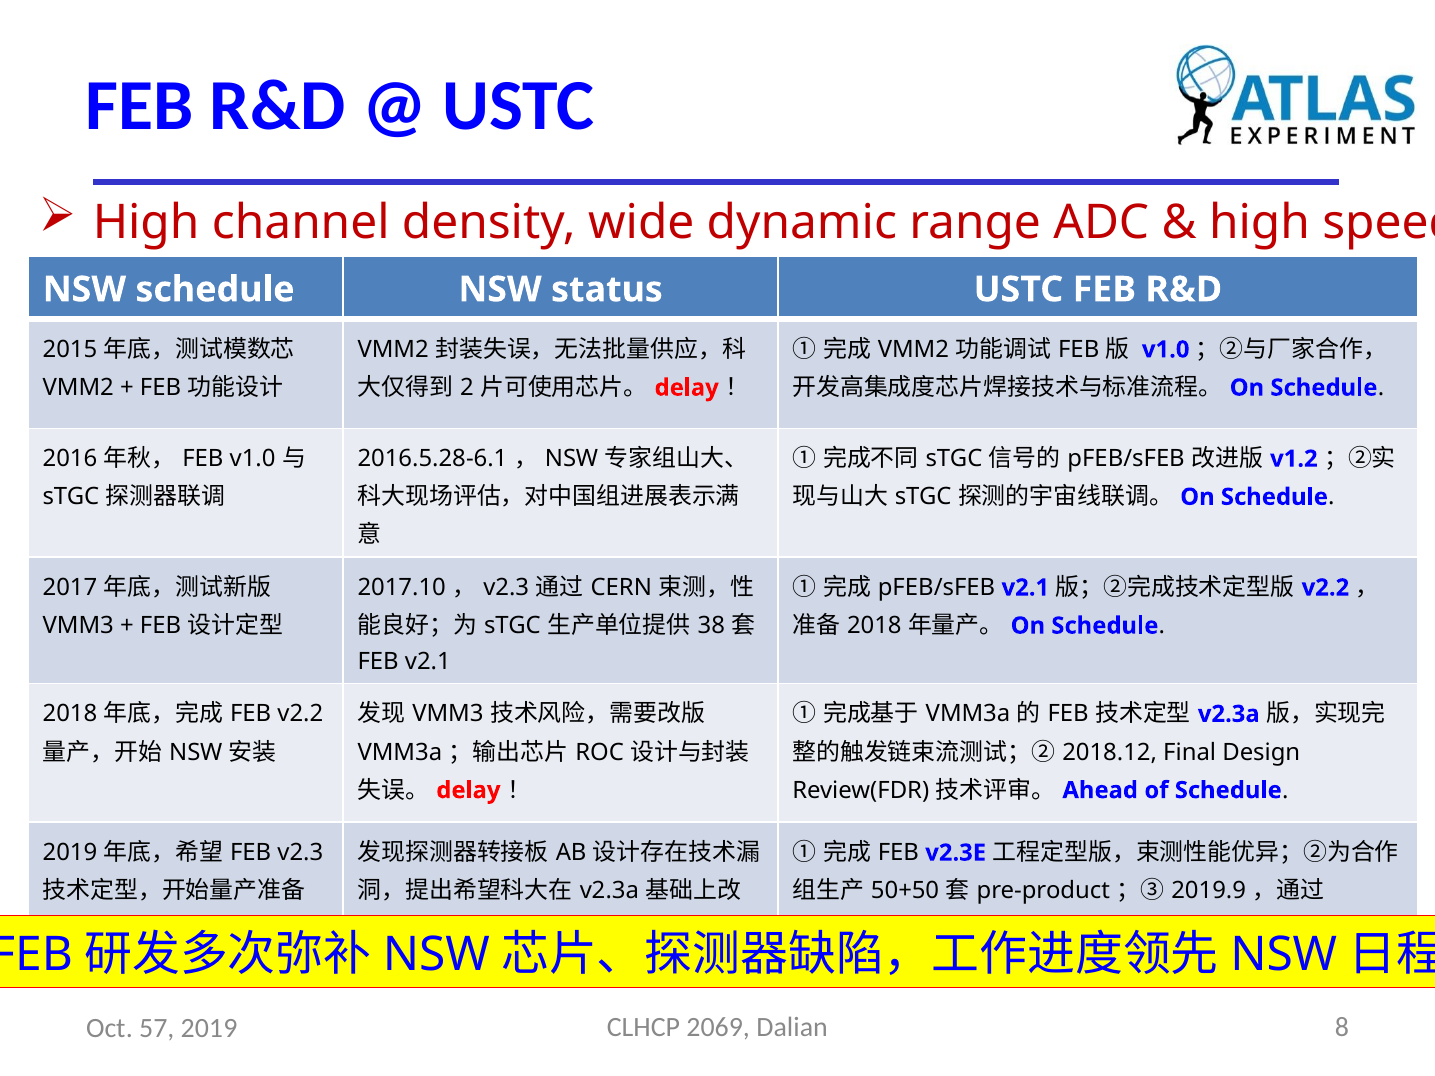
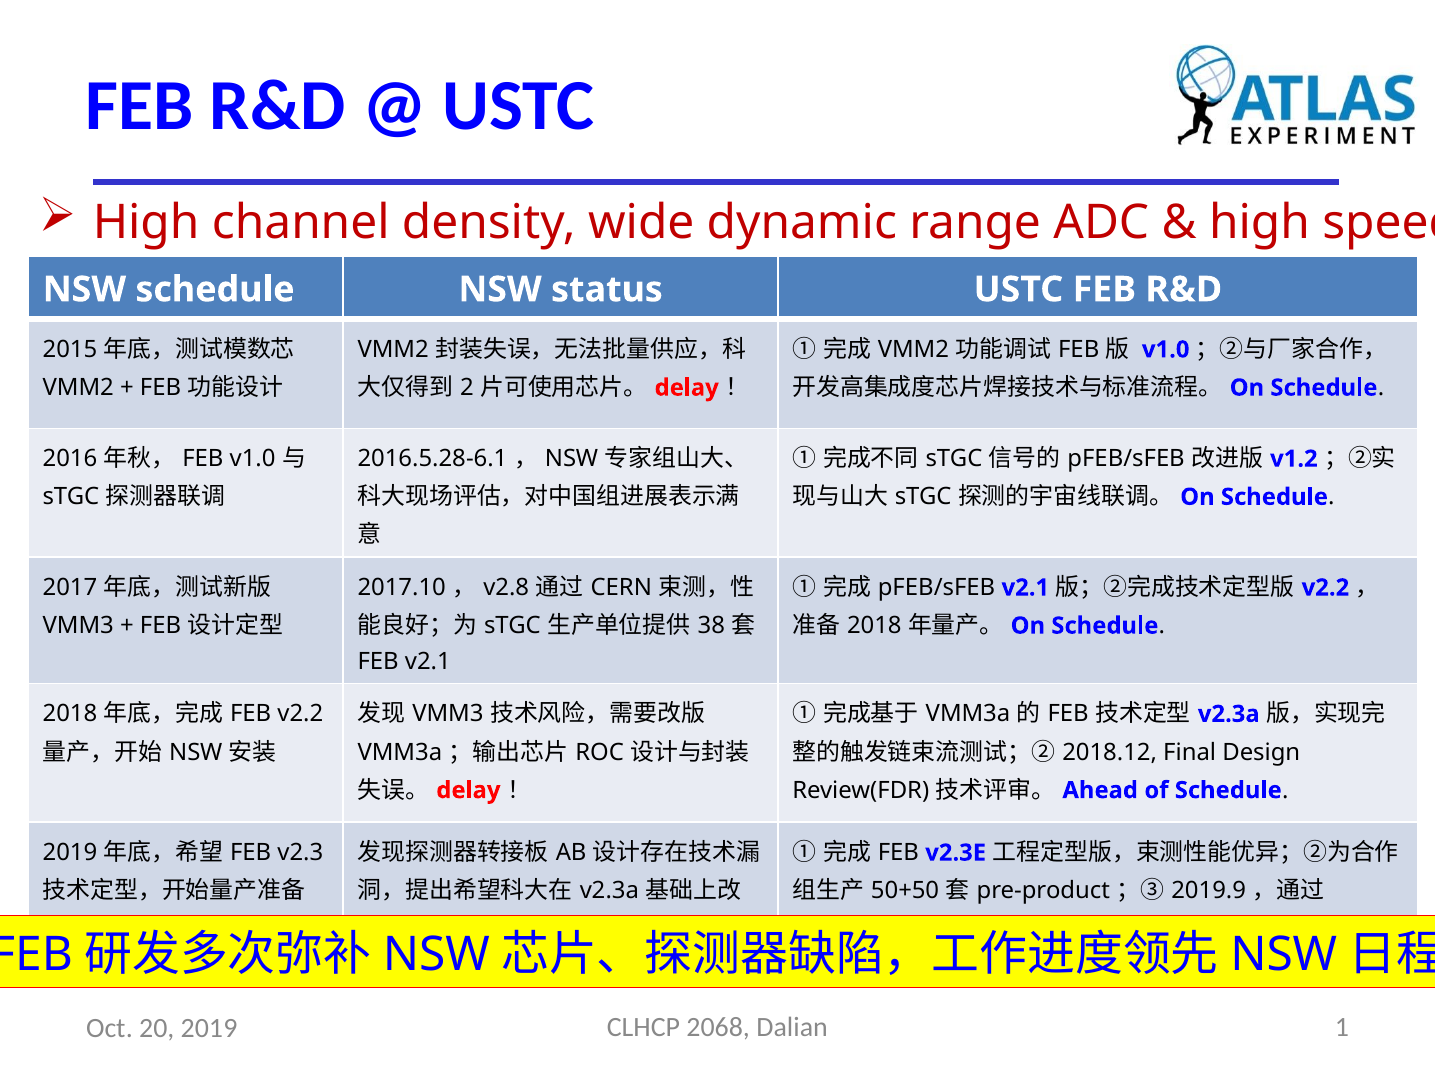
v2.3: v2.3 -> v2.8 (506, 588)
2069: 2069 -> 2068 (718, 1028)
57: 57 -> 20 (157, 1028)
8: 8 -> 1 (1342, 1028)
